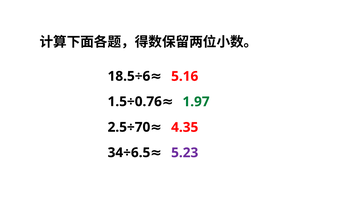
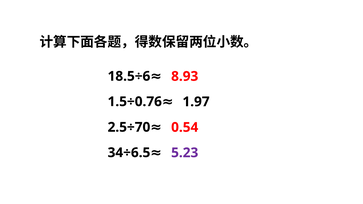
5.16: 5.16 -> 8.93 (185, 76)
1.97 colour: green -> black (196, 102)
4.35: 4.35 -> 0.54 (185, 127)
